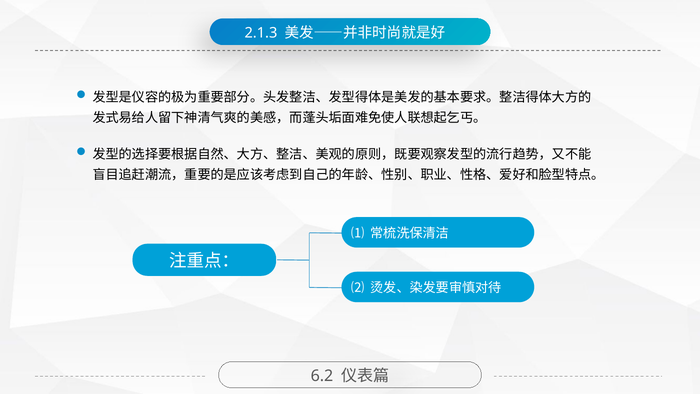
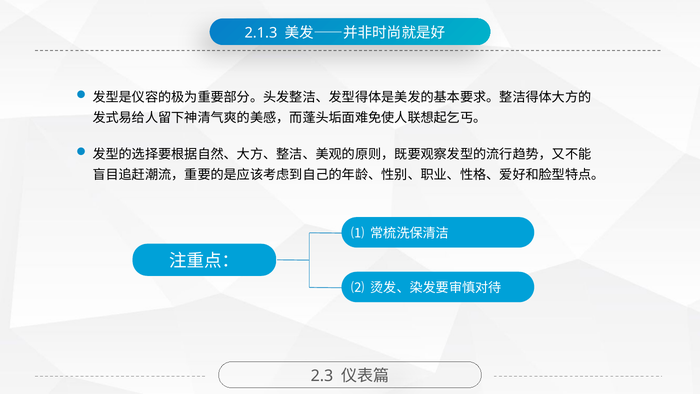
6.2: 6.2 -> 2.3 (322, 376)
